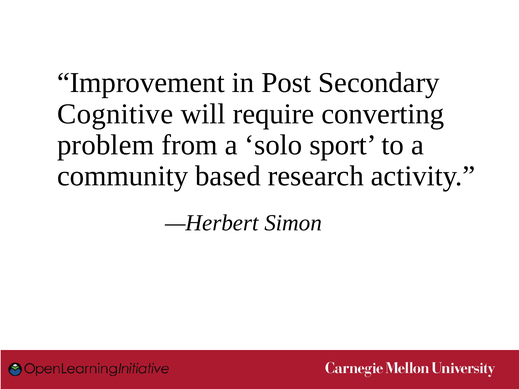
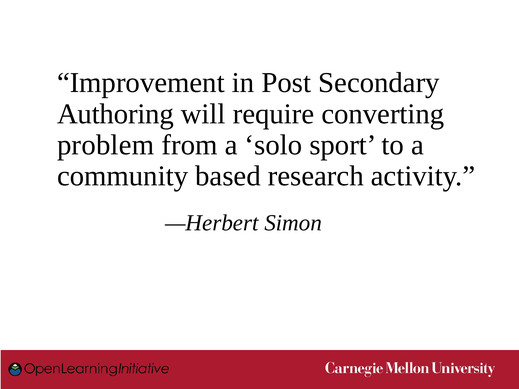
Cognitive: Cognitive -> Authoring (115, 114)
